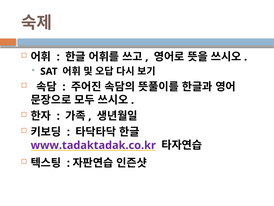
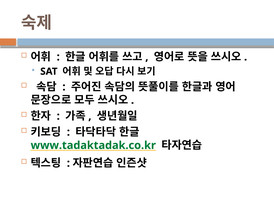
www.tadaktadak.co.kr colour: purple -> green (93, 145)
